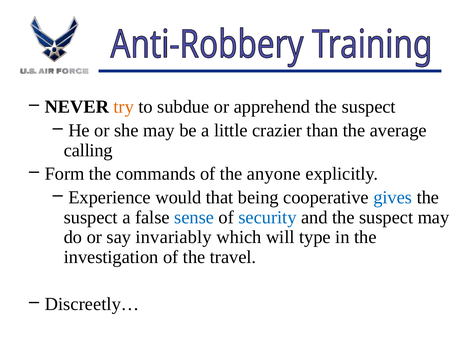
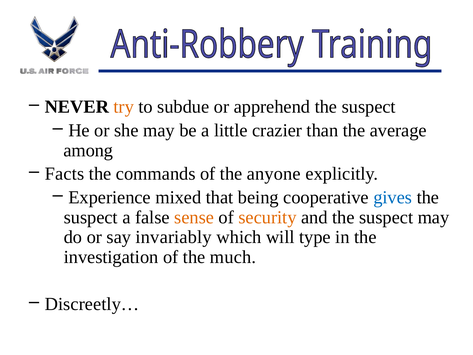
calling: calling -> among (88, 150)
Form: Form -> Facts (64, 174)
would: would -> mixed (178, 197)
sense colour: blue -> orange (194, 217)
security colour: blue -> orange (267, 217)
travel: travel -> much (233, 257)
